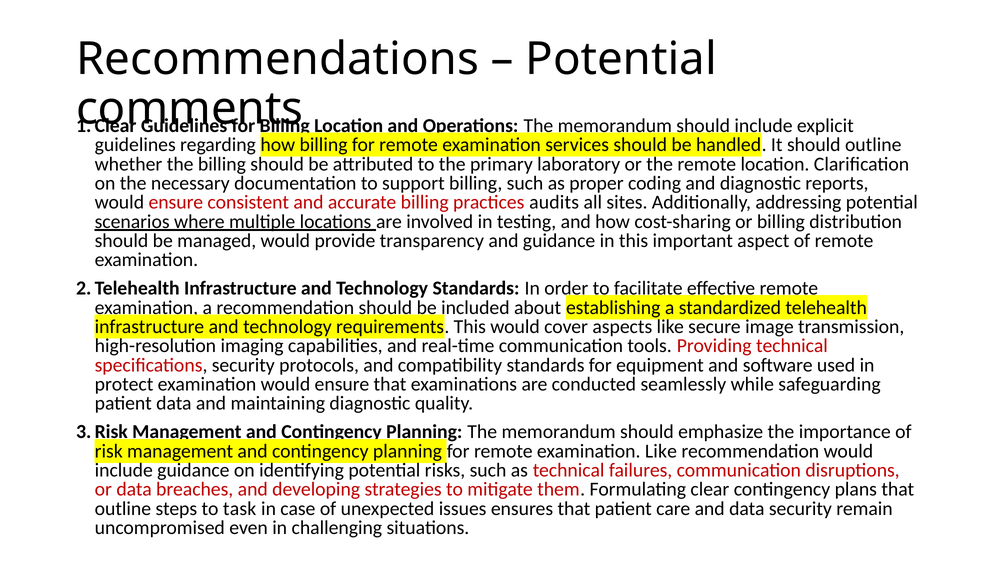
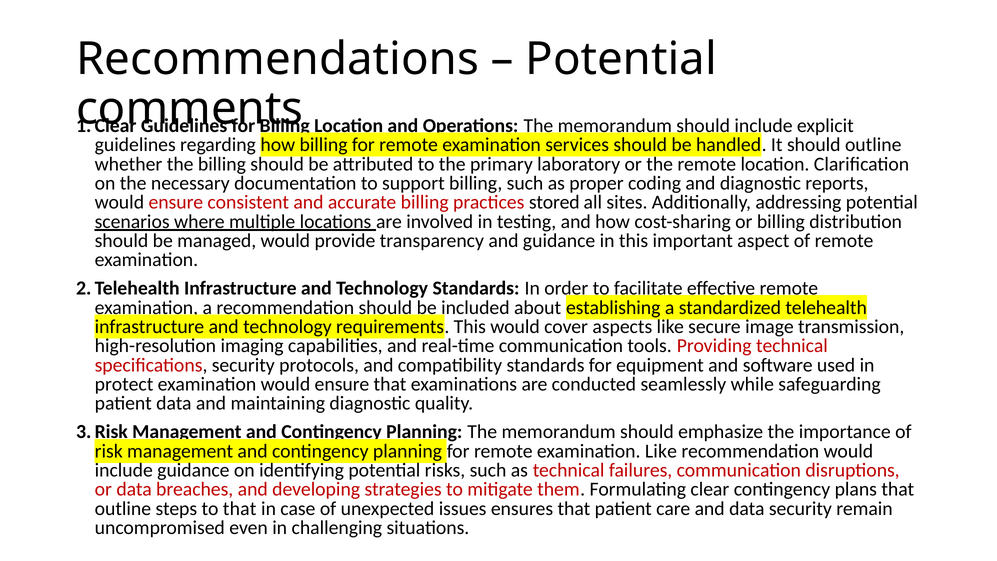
audits: audits -> stored (554, 202)
to task: task -> that (240, 508)
